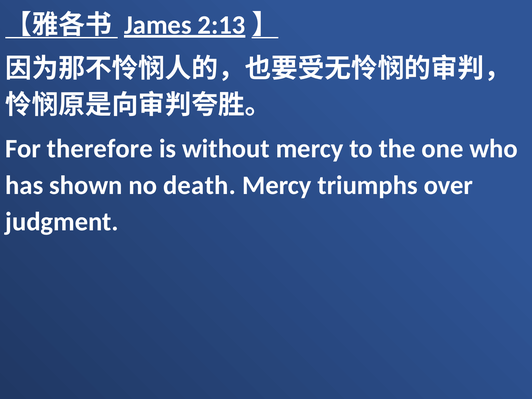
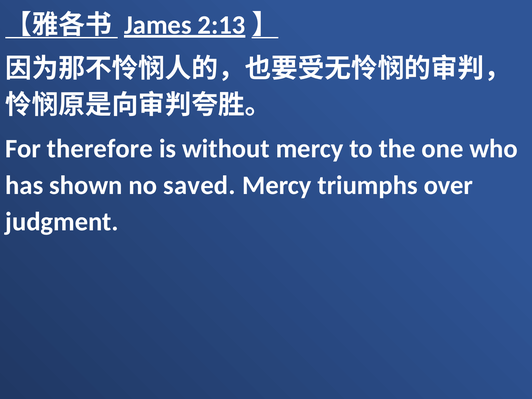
death: death -> saved (199, 185)
